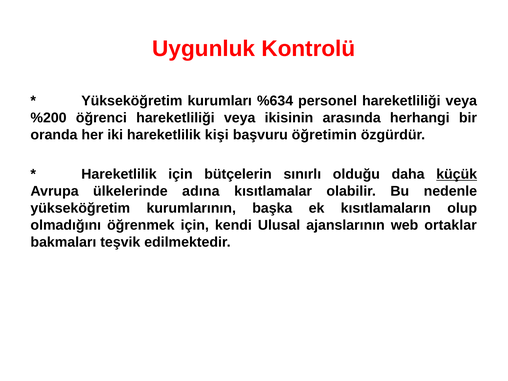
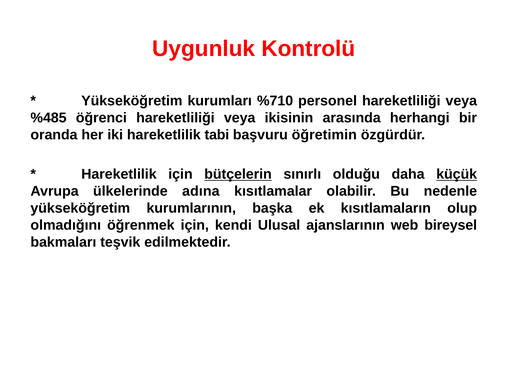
%634: %634 -> %710 (275, 101)
%200: %200 -> %485 (49, 118)
kişi: kişi -> tabi (217, 135)
bütçelerin underline: none -> present (238, 174)
ortaklar: ortaklar -> bireysel (451, 225)
